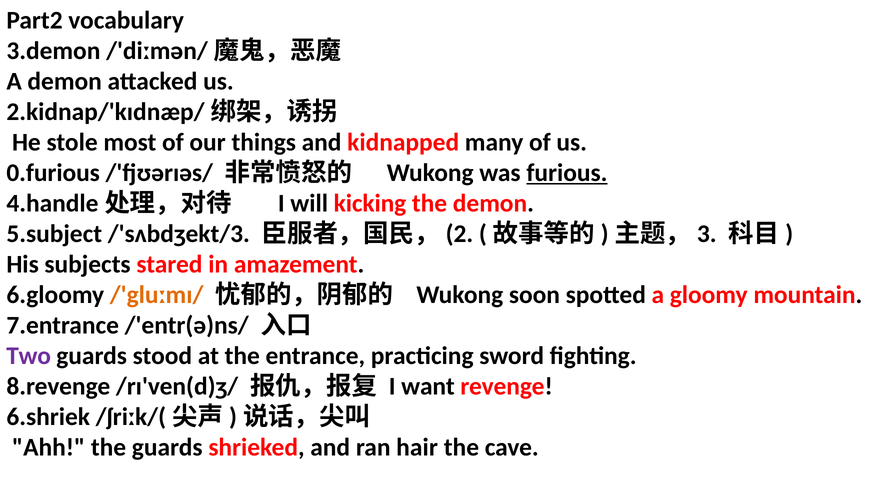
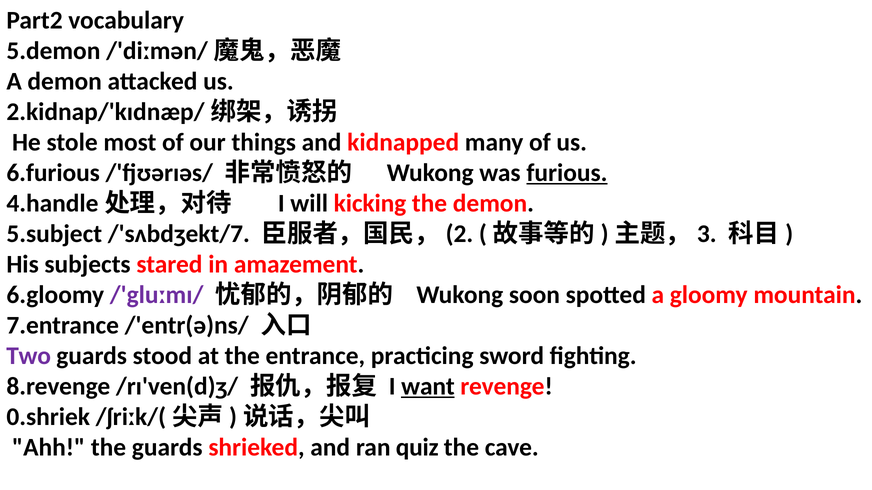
3.demon: 3.demon -> 5.demon (53, 51)
0.furious: 0.furious -> 6.furious (53, 173)
/'sʌbdʒekt/3: /'sʌbdʒekt/3 -> /'sʌbdʒekt/7 (179, 234)
/'gluːmɪ/ colour: orange -> purple (157, 295)
want underline: none -> present (428, 387)
6.shriek: 6.shriek -> 0.shriek (48, 417)
hair: hair -> quiz (417, 448)
